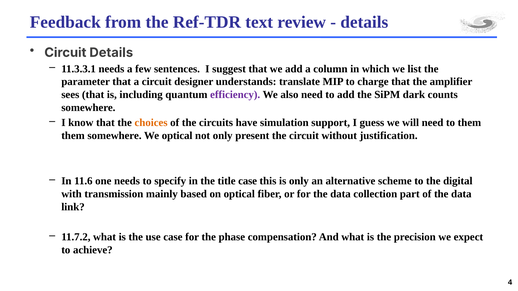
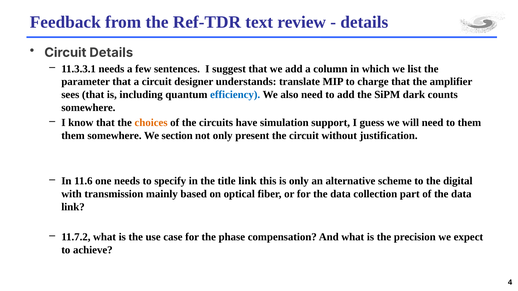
efficiency colour: purple -> blue (235, 95)
We optical: optical -> section (177, 136)
title case: case -> link (247, 181)
